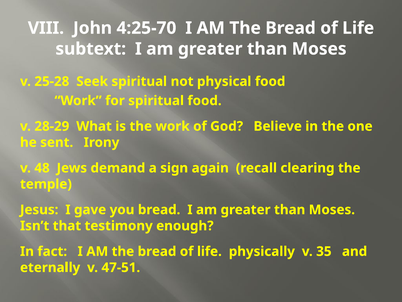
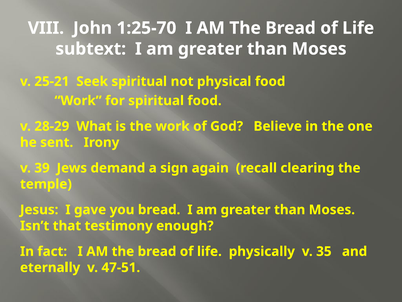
4:25-70: 4:25-70 -> 1:25-70 (146, 28)
25-28: 25-28 -> 25-21 (52, 81)
48: 48 -> 39 (42, 168)
